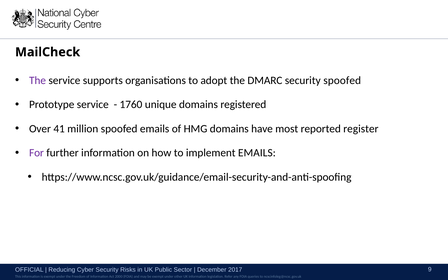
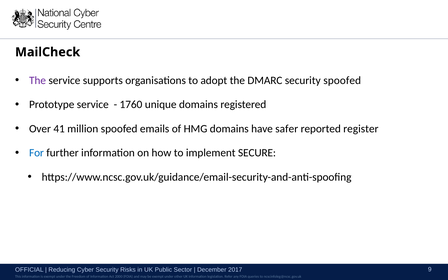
most: most -> safer (287, 129)
For colour: purple -> blue (36, 153)
implement EMAILS: EMAILS -> SECURE (257, 153)
